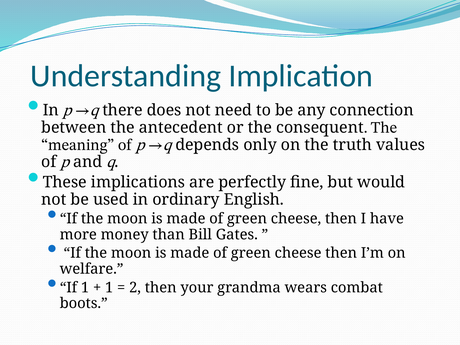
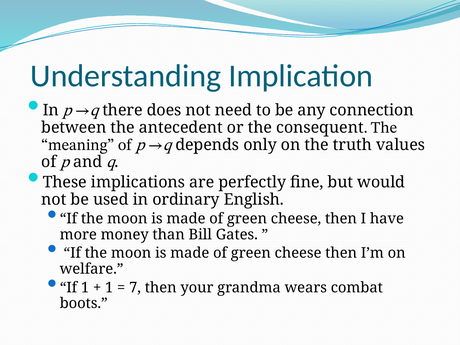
2: 2 -> 7 (135, 288)
